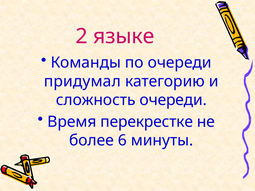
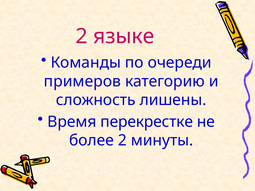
придумал: придумал -> примеров (82, 81)
сложность очереди: очереди -> лишены (173, 100)
более 6: 6 -> 2 (122, 141)
